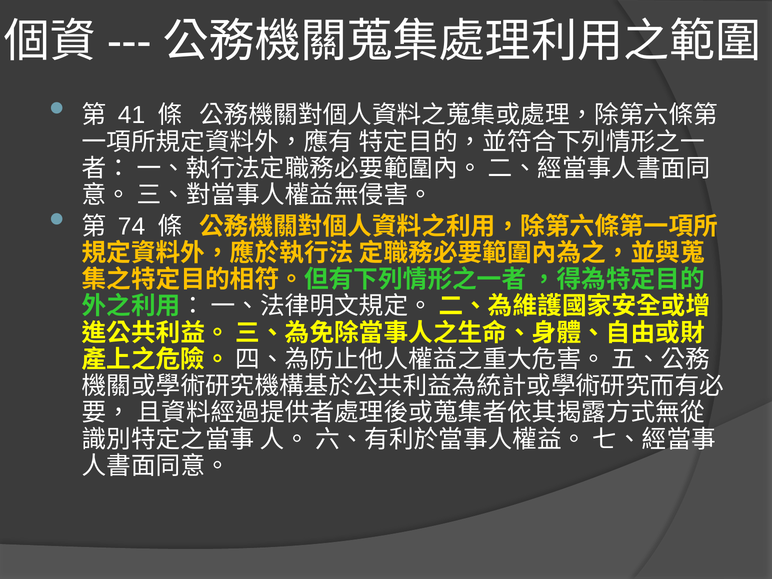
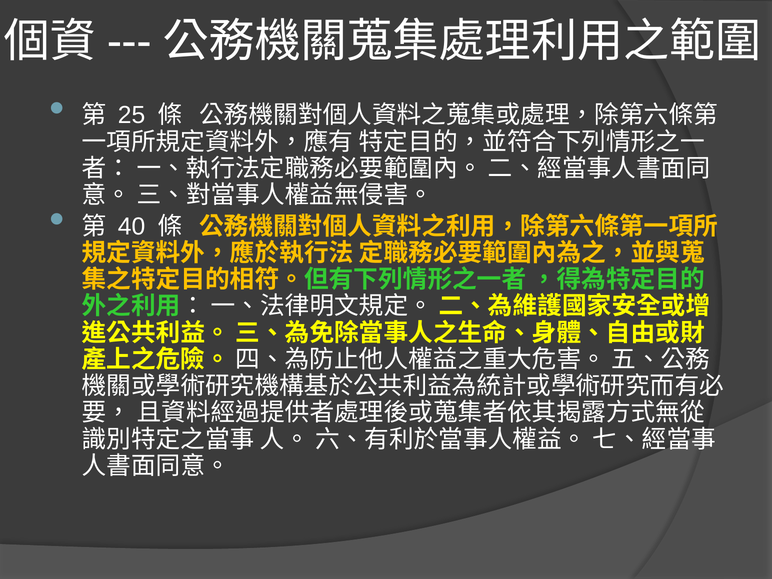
41: 41 -> 25 (132, 115)
74: 74 -> 40 (132, 226)
